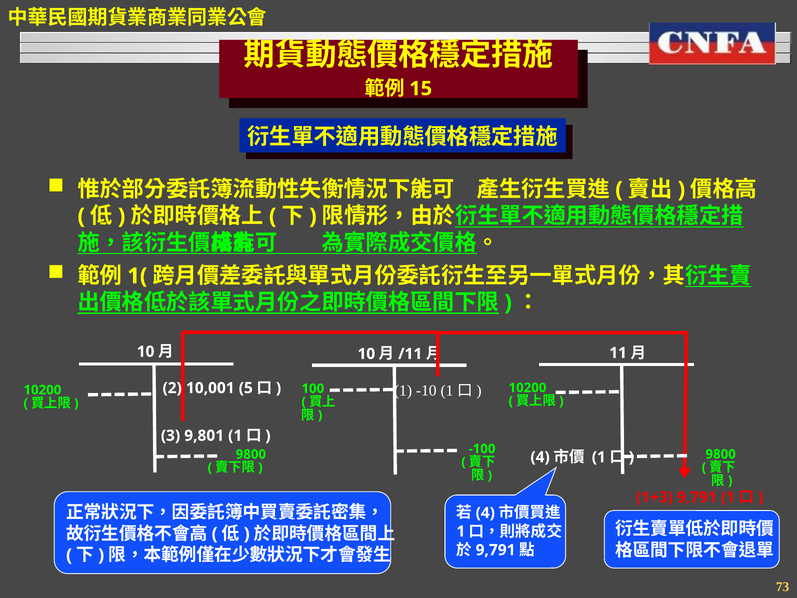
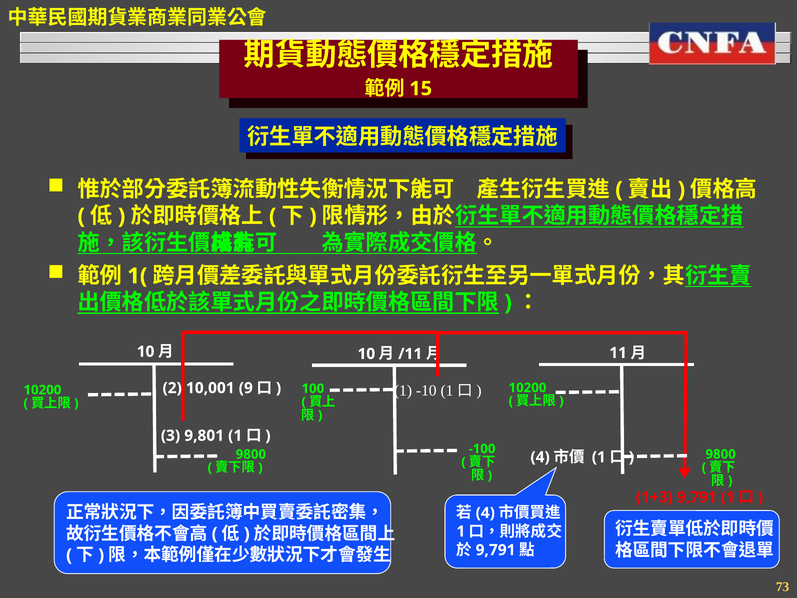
5: 5 -> 9 (246, 388)
